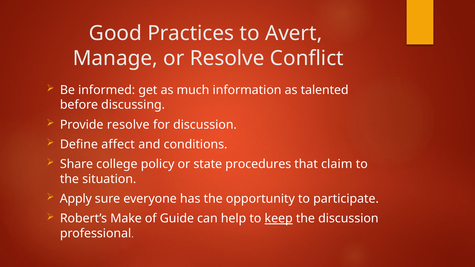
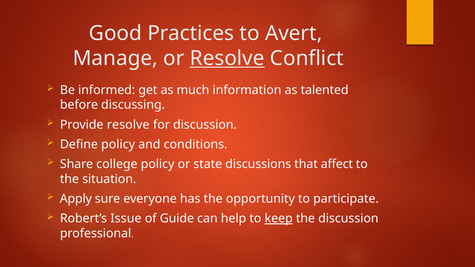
Resolve underline: none -> present (227, 58)
Define affect: affect -> policy (118, 144)
procedures: procedures -> discussions (258, 164)
claim: claim -> affect (337, 164)
Make: Make -> Issue (126, 219)
